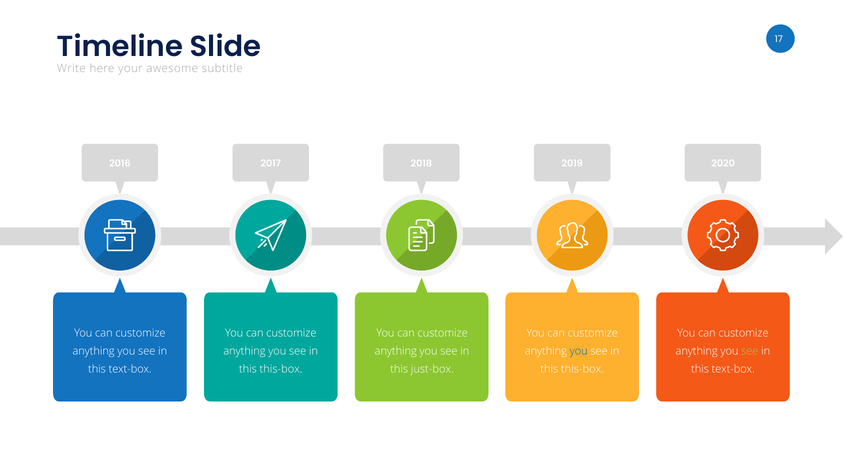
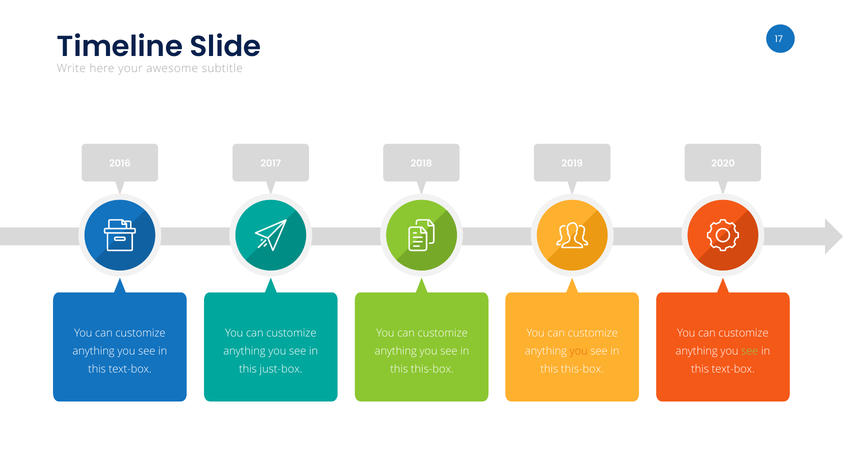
you colour: blue -> orange (579, 351)
this-box: this-box -> just-box (281, 369)
just-box: just-box -> this-box (432, 369)
